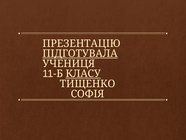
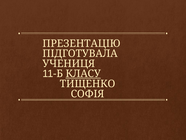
ПІДГОТУВАЛА underline: present -> none (80, 53)
